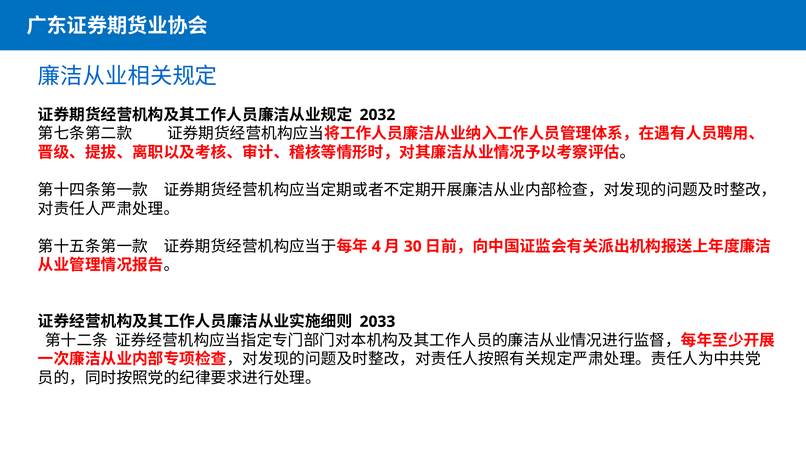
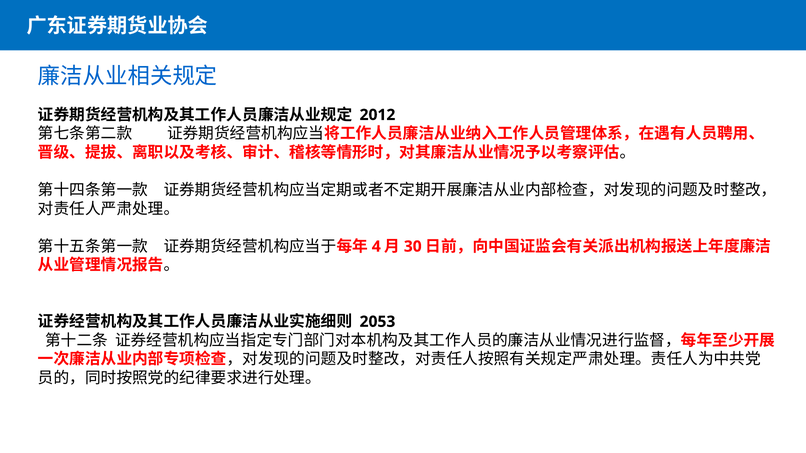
2032: 2032 -> 2012 (377, 115)
2033: 2033 -> 2053 (377, 322)
